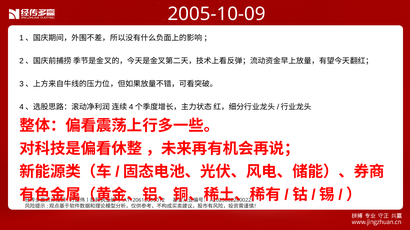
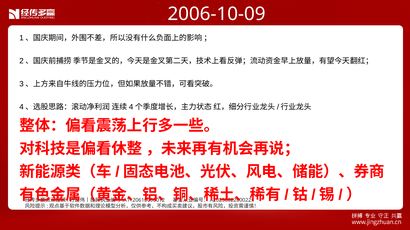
2005-10-09: 2005-10-09 -> 2006-10-09 (217, 14)
